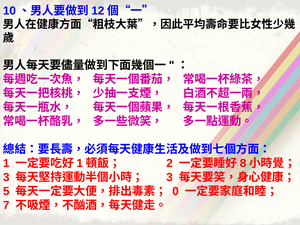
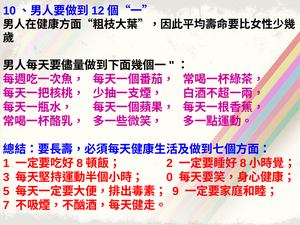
1: 1 -> 8 (80, 163)
3: 3 -> 0 (170, 177)
0: 0 -> 9 (176, 191)
